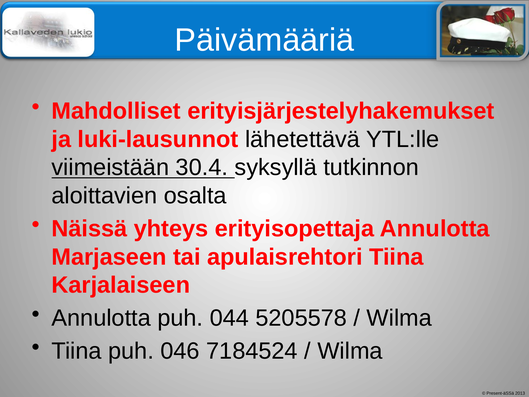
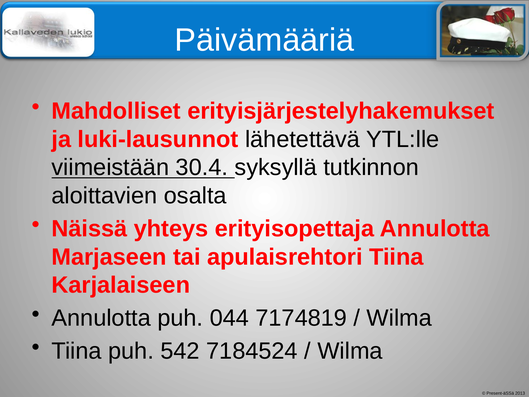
5205578: 5205578 -> 7174819 (301, 318)
046: 046 -> 542 (180, 351)
